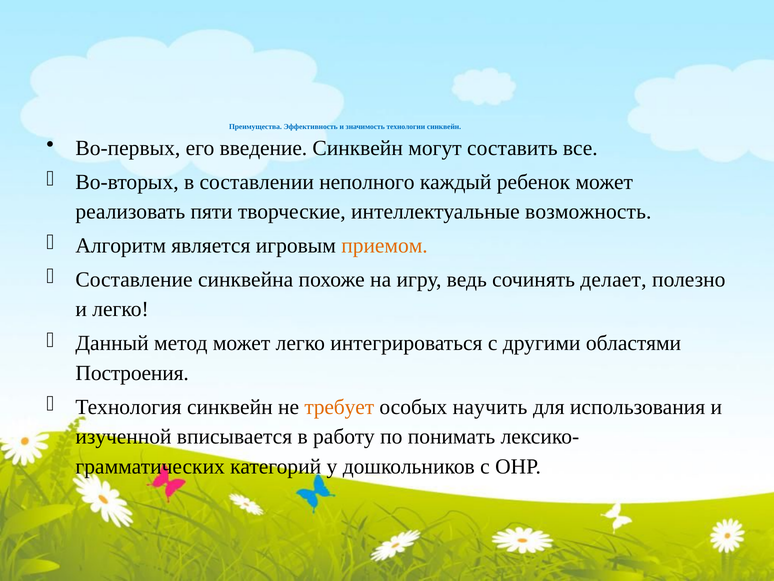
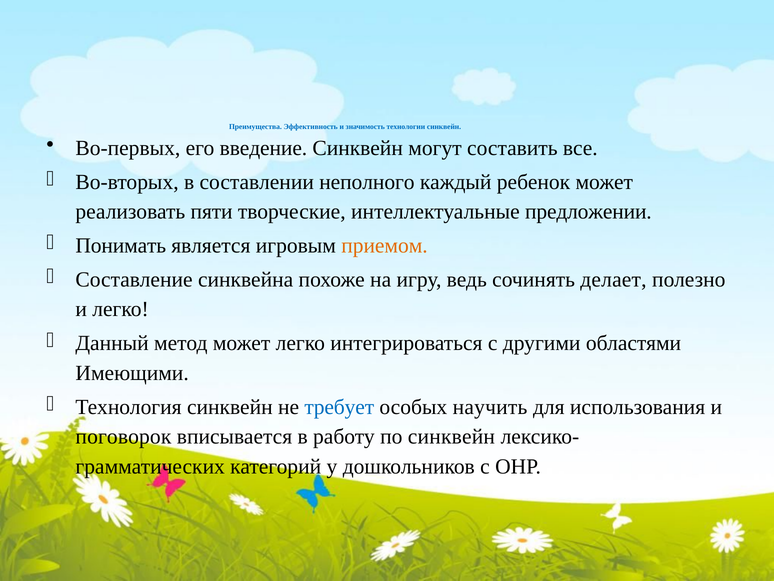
возможность: возможность -> предложении (588, 211)
Алгоритм: Алгоритм -> Понимать (121, 245)
Построения: Построения -> Имеющими (132, 373)
требует colour: orange -> blue (339, 407)
изученной: изученной -> поговорок (123, 436)
по понимать: понимать -> синквейн (451, 436)
